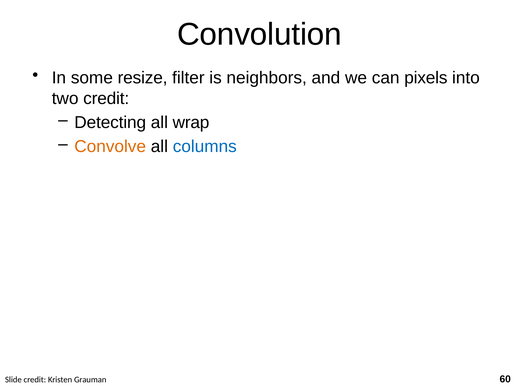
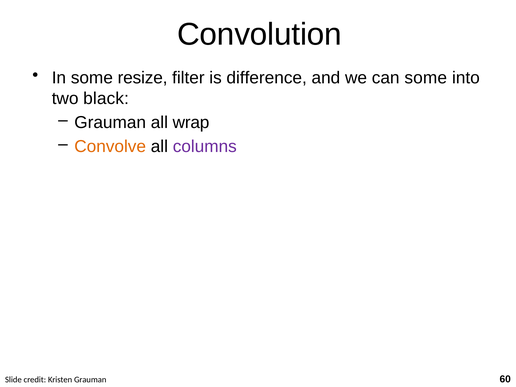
neighbors: neighbors -> difference (267, 78)
can pixels: pixels -> some (426, 78)
two credit: credit -> black (106, 98)
Detecting: Detecting -> Grauman (110, 123)
columns colour: blue -> purple (205, 147)
